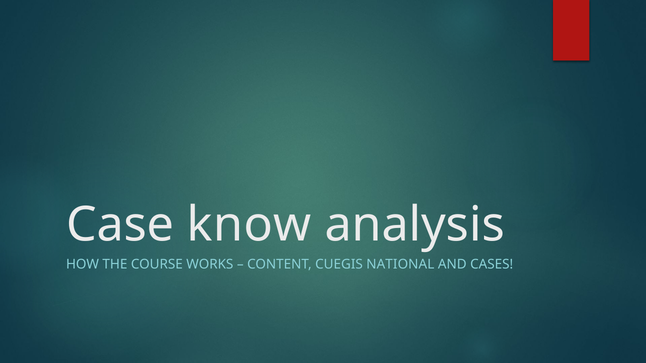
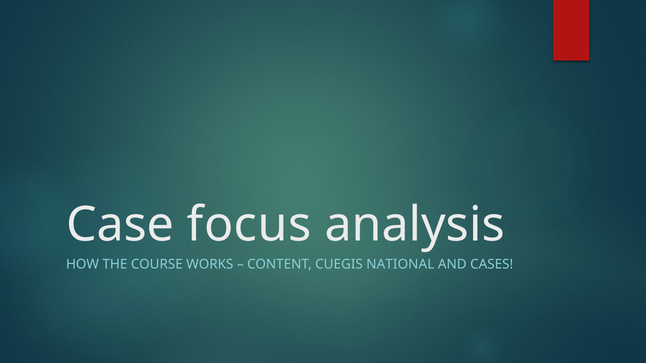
know: know -> focus (249, 225)
